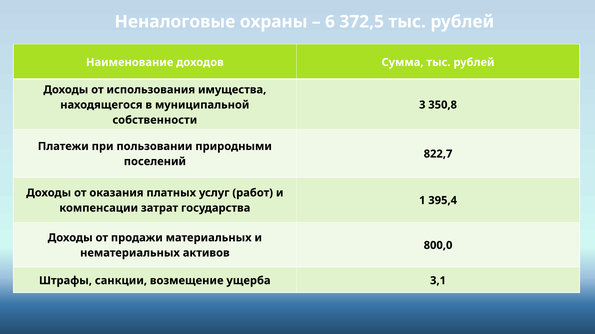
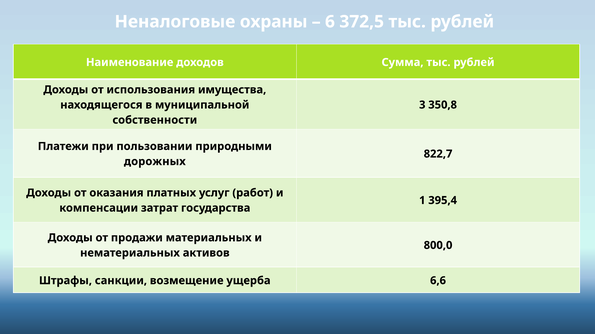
поселений: поселений -> дорожных (155, 162)
3,1: 3,1 -> 6,6 (438, 281)
